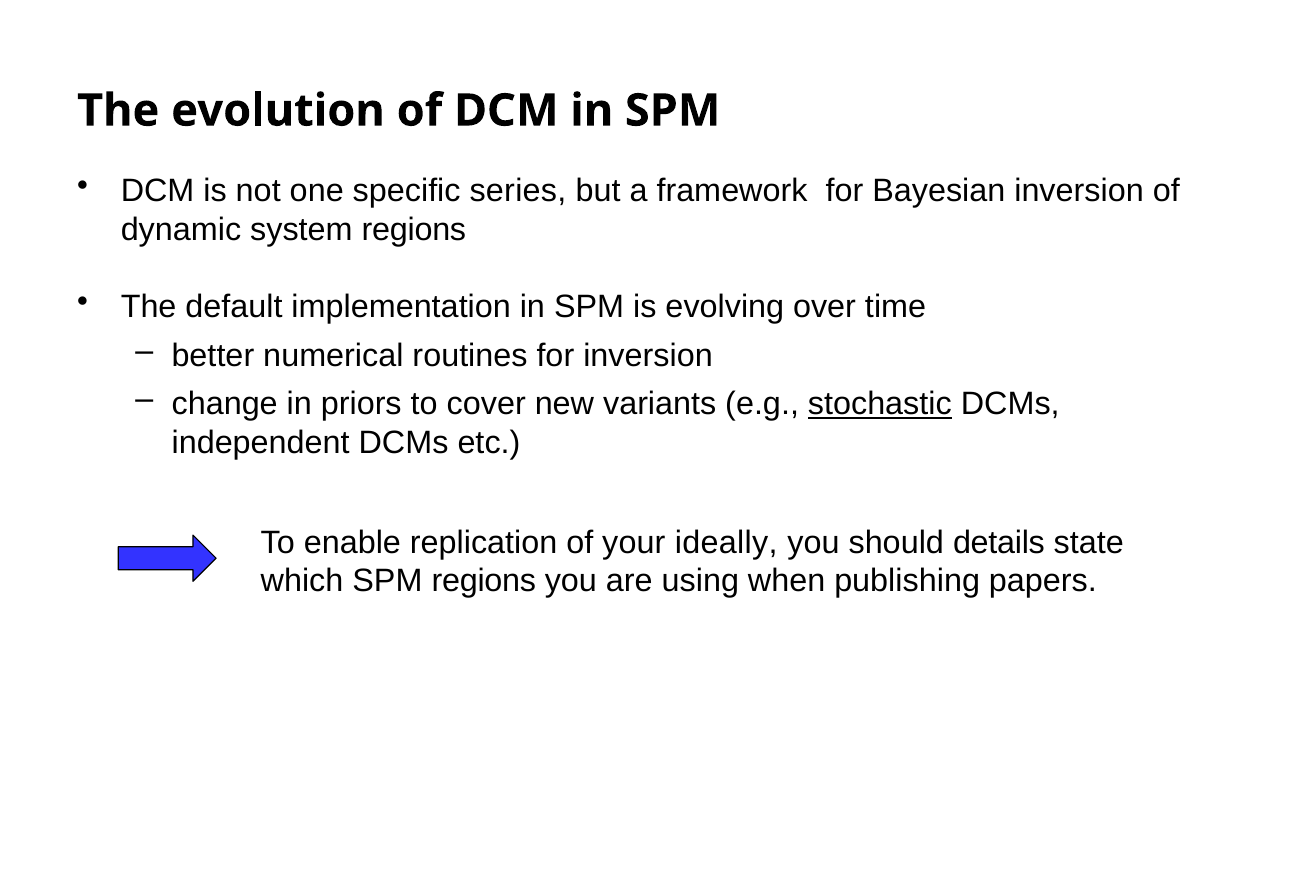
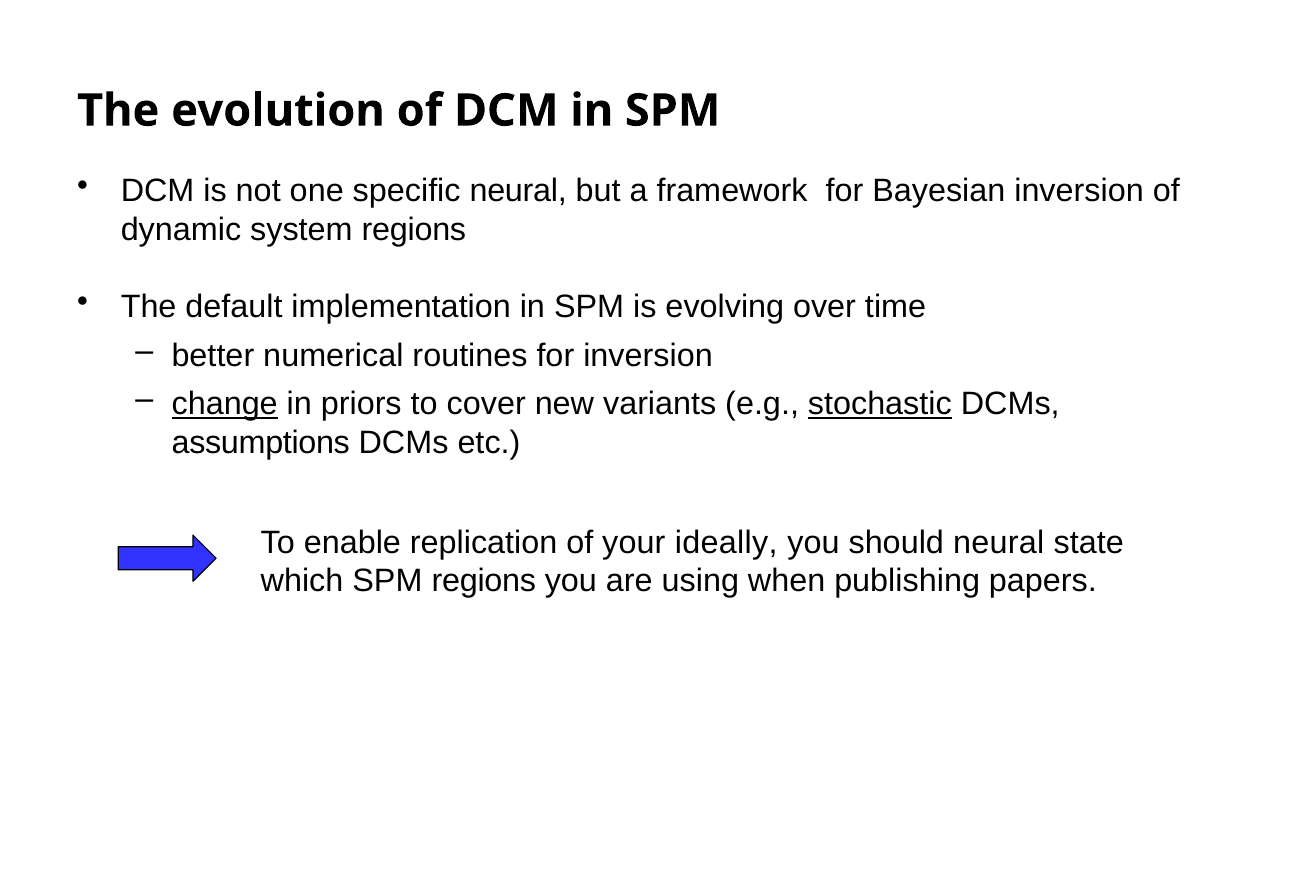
specific series: series -> neural (518, 191)
change underline: none -> present (225, 405)
independent: independent -> assumptions (261, 443)
should details: details -> neural (999, 543)
